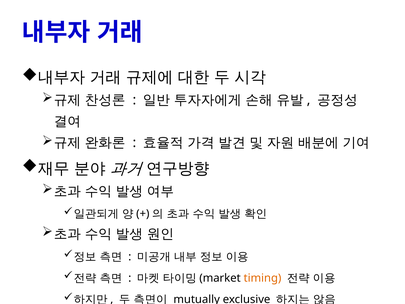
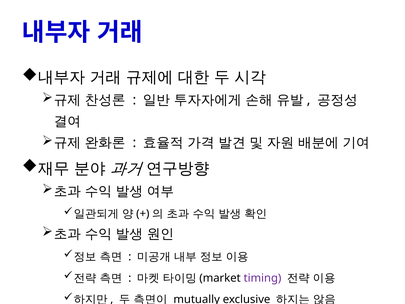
timing colour: orange -> purple (262, 278)
